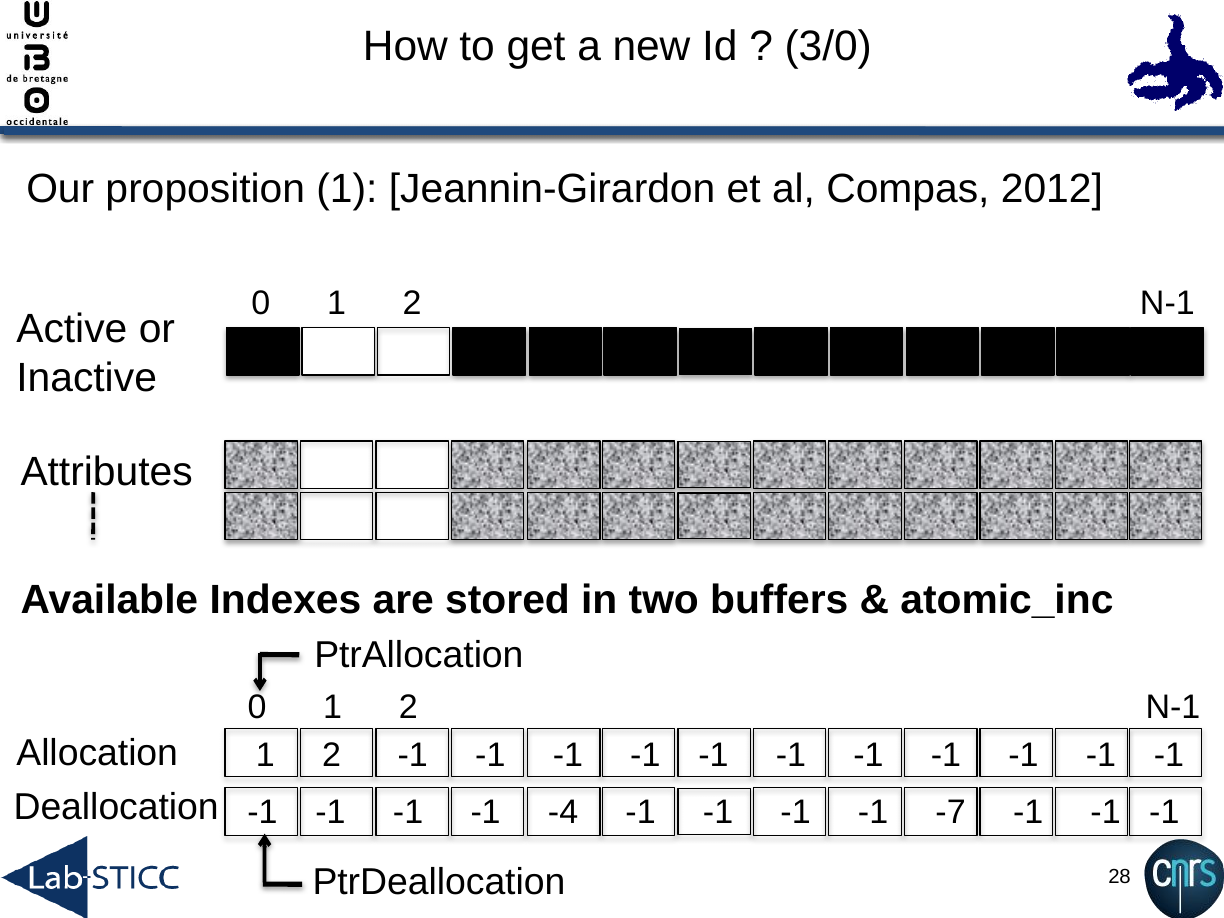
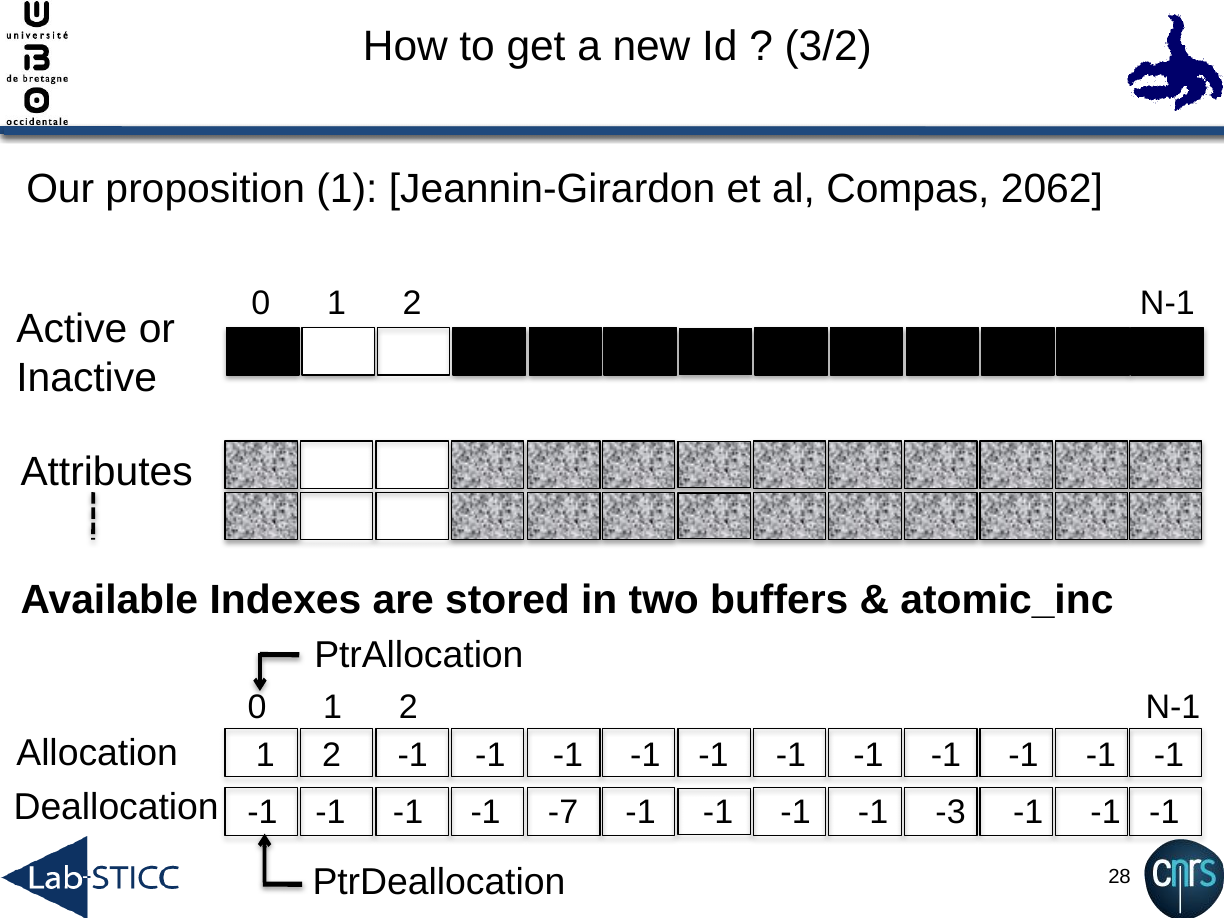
3/0: 3/0 -> 3/2 (828, 47)
2012: 2012 -> 2062 (1052, 189)
-4: -4 -> -7 (563, 813)
-7: -7 -> -3 (951, 813)
